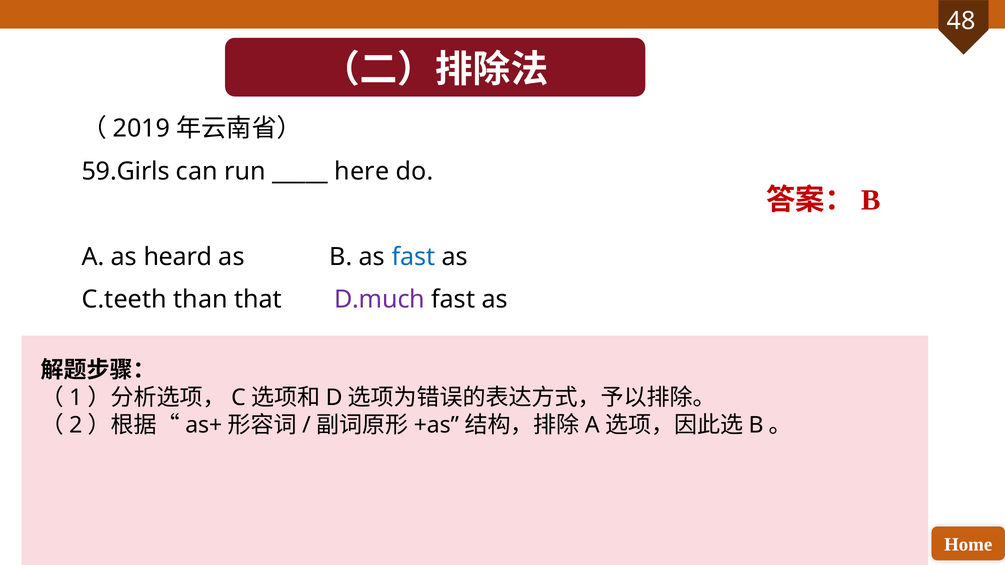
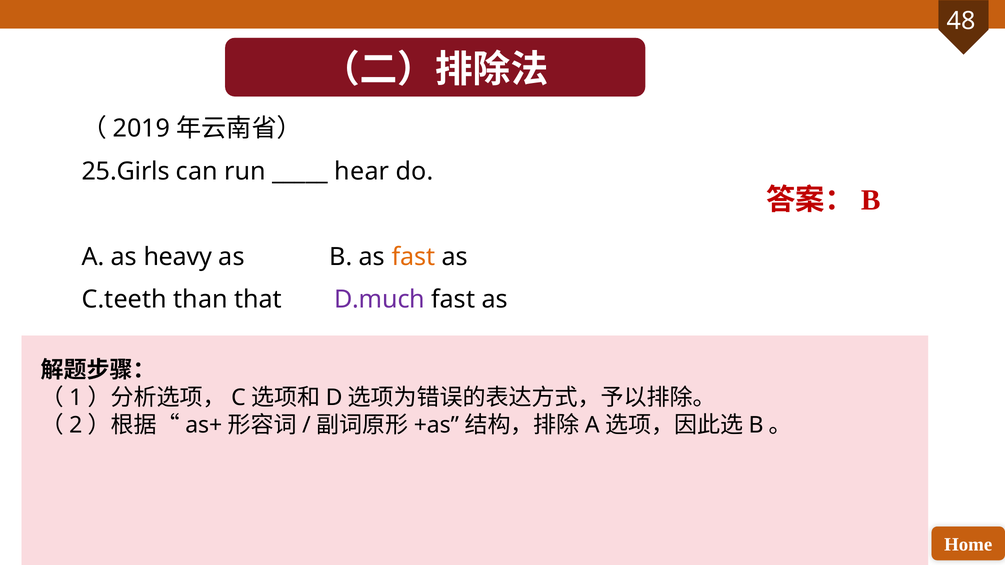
59.Girls: 59.Girls -> 25.Girls (126, 171)
here: here -> hear (362, 171)
heard: heard -> heavy (178, 257)
fast colour: blue -> orange (413, 257)
